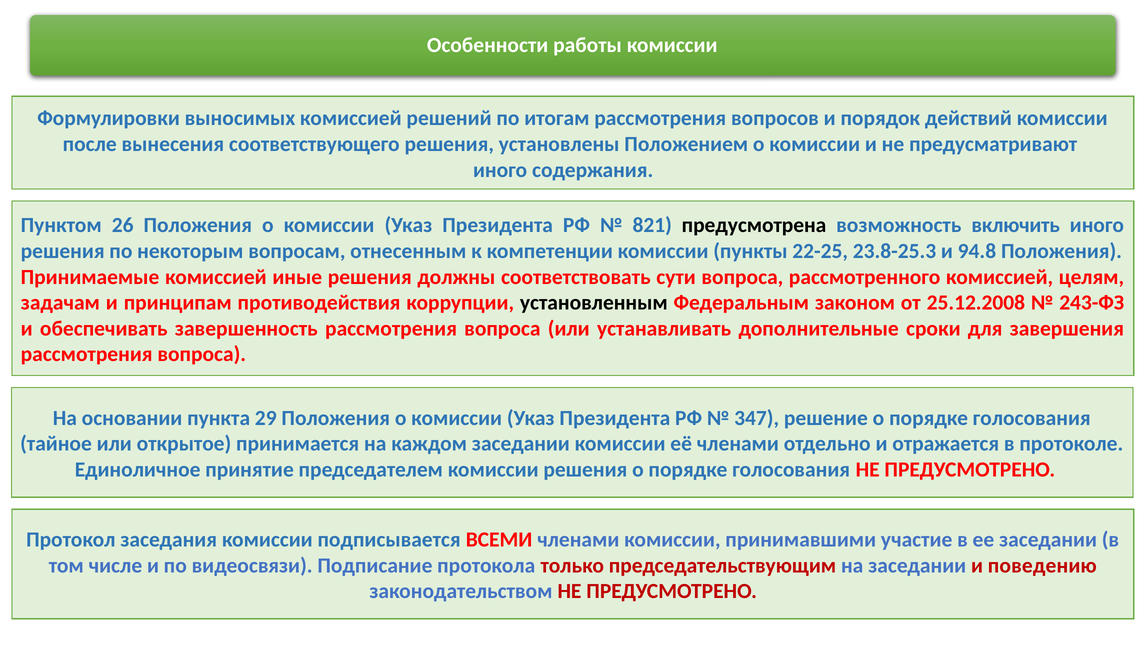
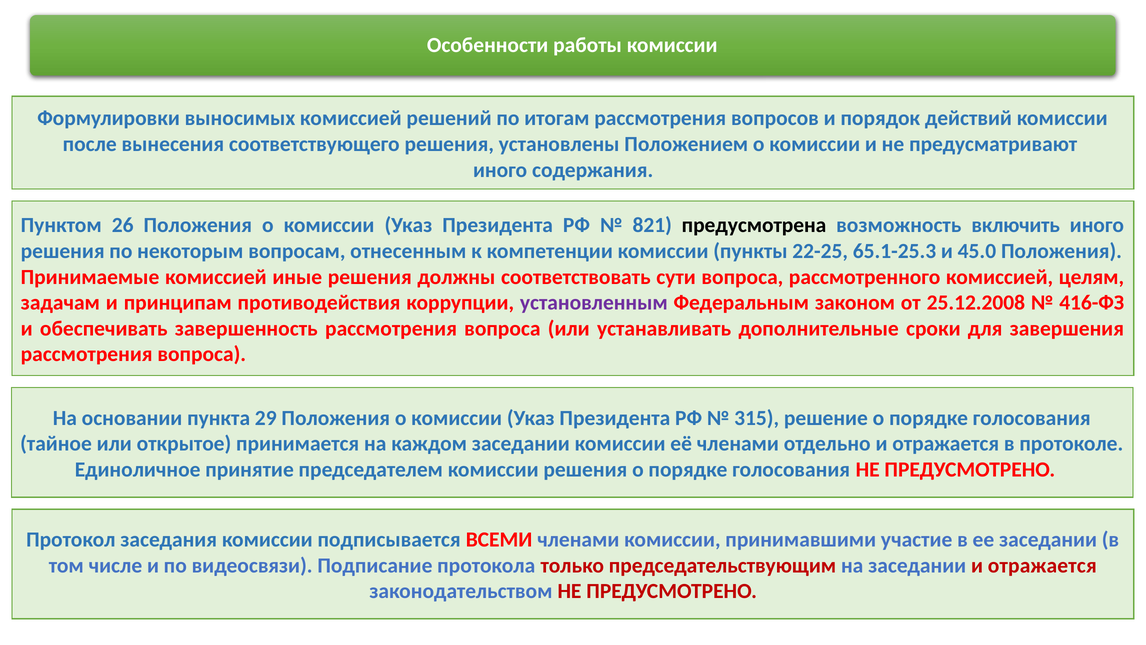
23.8-25.3: 23.8-25.3 -> 65.1-25.3 (894, 251)
94.8: 94.8 -> 45.0 (977, 251)
установленным colour: black -> purple (594, 303)
243-ФЗ: 243-ФЗ -> 416-ФЗ (1092, 303)
347: 347 -> 315 (757, 418)
заседании и поведению: поведению -> отражается (1042, 565)
